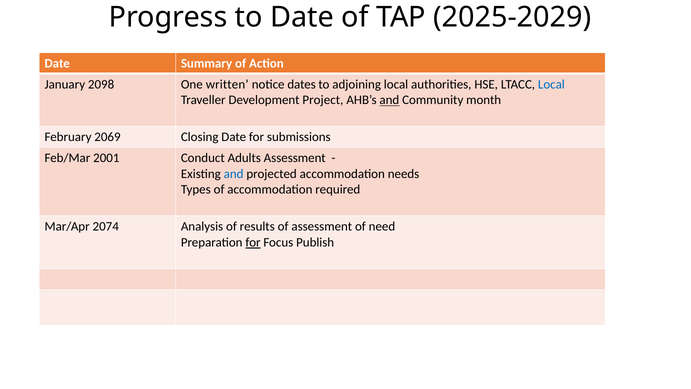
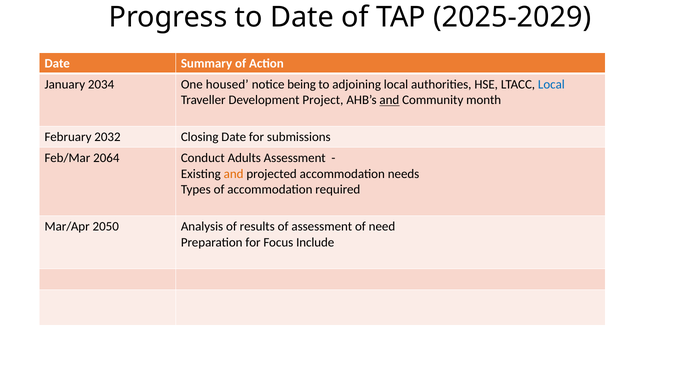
2098: 2098 -> 2034 (101, 84)
written: written -> housed (227, 84)
dates: dates -> being (302, 84)
2069: 2069 -> 2032 (107, 137)
2001: 2001 -> 2064 (106, 158)
and colour: blue -> orange (234, 174)
2074: 2074 -> 2050 (106, 226)
for underline: present -> none (253, 242)
Publish: Publish -> Include (315, 242)
